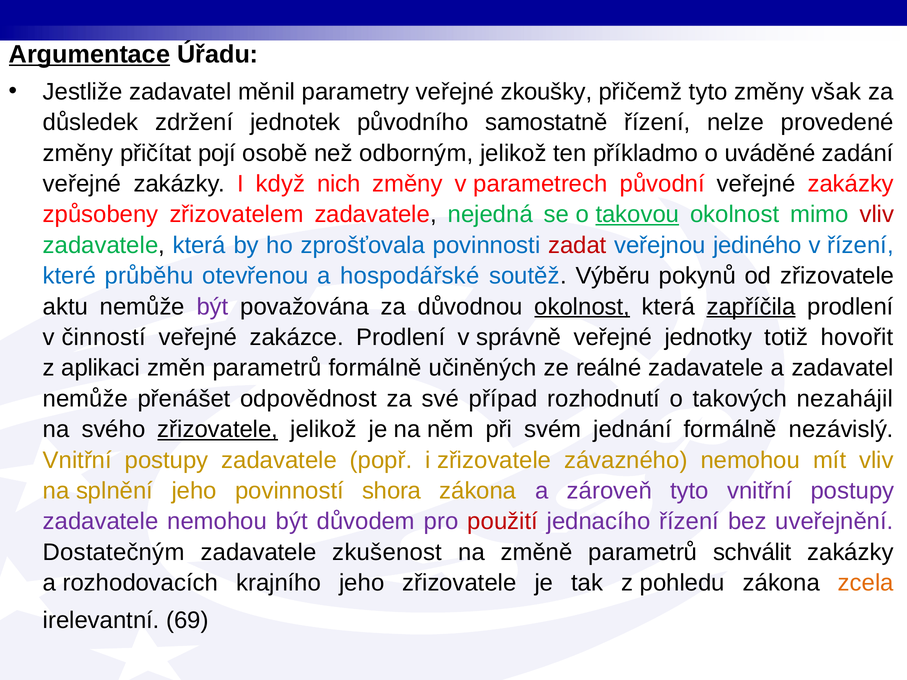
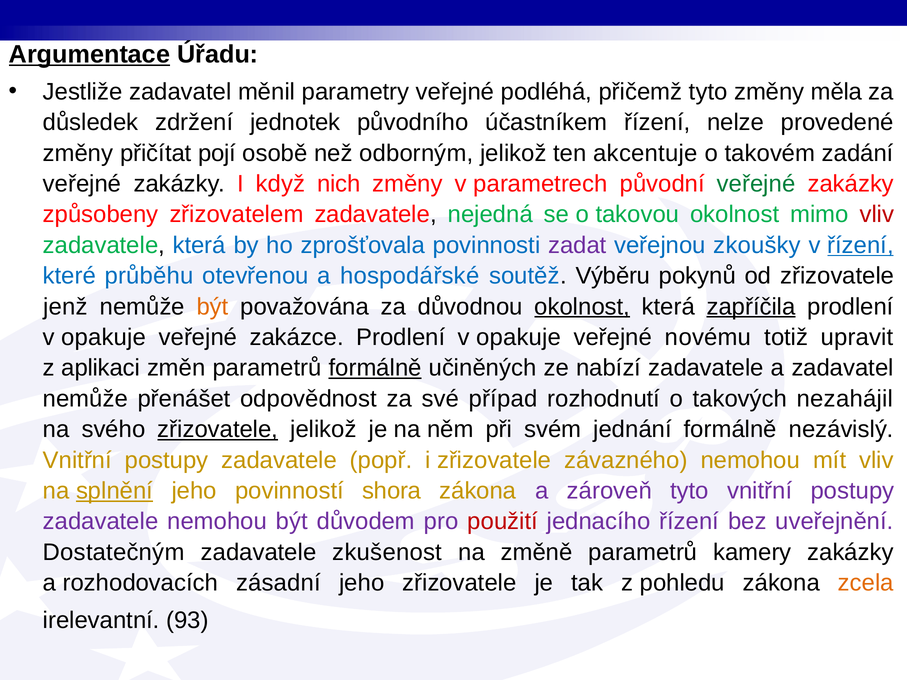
zkoušky: zkoušky -> podléhá (546, 92)
však: však -> měla (836, 92)
samostatně: samostatně -> účastníkem (546, 122)
příkladmo: příkladmo -> akcentuje (646, 153)
uváděné: uváděné -> takovém (770, 153)
veřejné colour: black -> green (756, 184)
takovou underline: present -> none (637, 215)
zadat colour: red -> purple (577, 245)
jediného: jediného -> zkoušky (757, 245)
řízení underline: none -> present (860, 245)
aktu: aktu -> jenž (65, 307)
být colour: purple -> orange (213, 307)
činností: činností -> opakuje (104, 337)
zakázce Prodlení v správně: správně -> opakuje (519, 337)
jednotky: jednotky -> novému (708, 337)
hovořit: hovořit -> upravit (857, 337)
formálně underline: none -> present (375, 368)
reálné: reálné -> nabízí (609, 368)
splnění underline: none -> present (115, 491)
schválit: schválit -> kamery (752, 552)
krajního: krajního -> zásadní (279, 583)
69: 69 -> 93 (187, 621)
